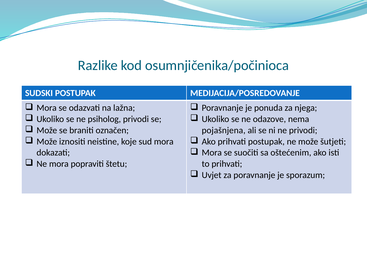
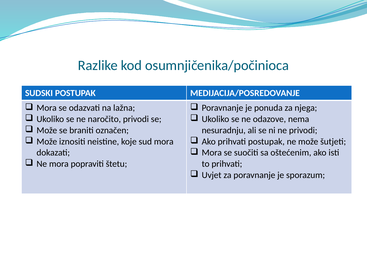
psiholog: psiholog -> naročito (104, 119)
pojašnjena: pojašnjena -> nesuradnju (224, 130)
